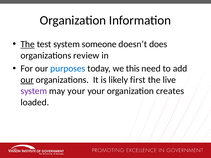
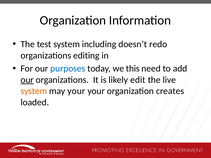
The underline: present -> none (28, 44)
someone: someone -> including (99, 44)
does: does -> redo (158, 44)
review: review -> editing (86, 56)
first: first -> edit (138, 80)
system colour: purple -> orange (34, 91)
